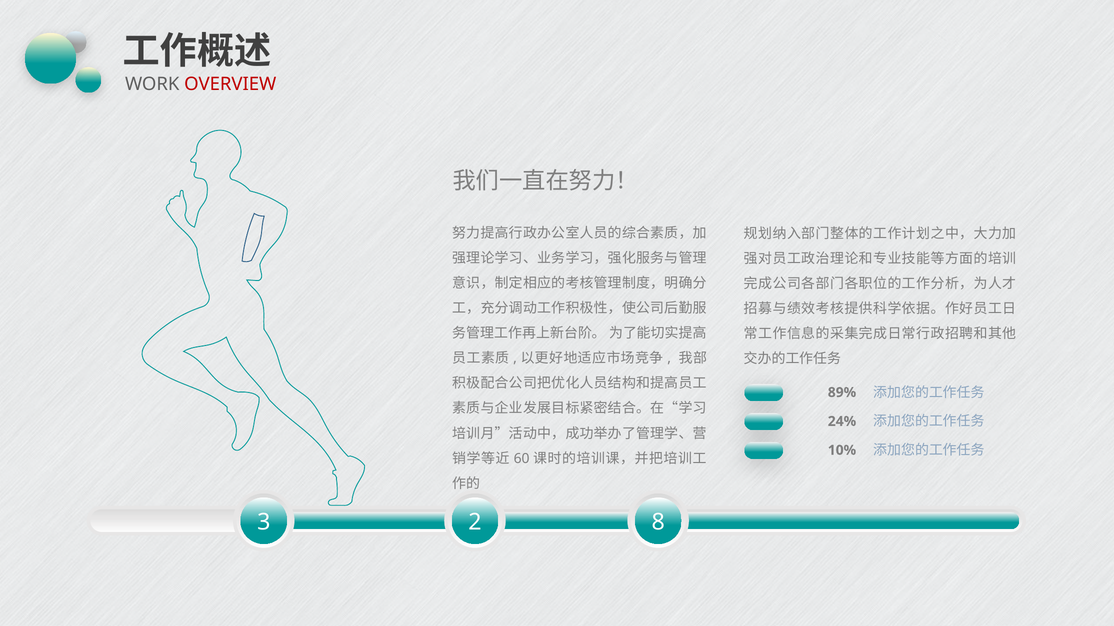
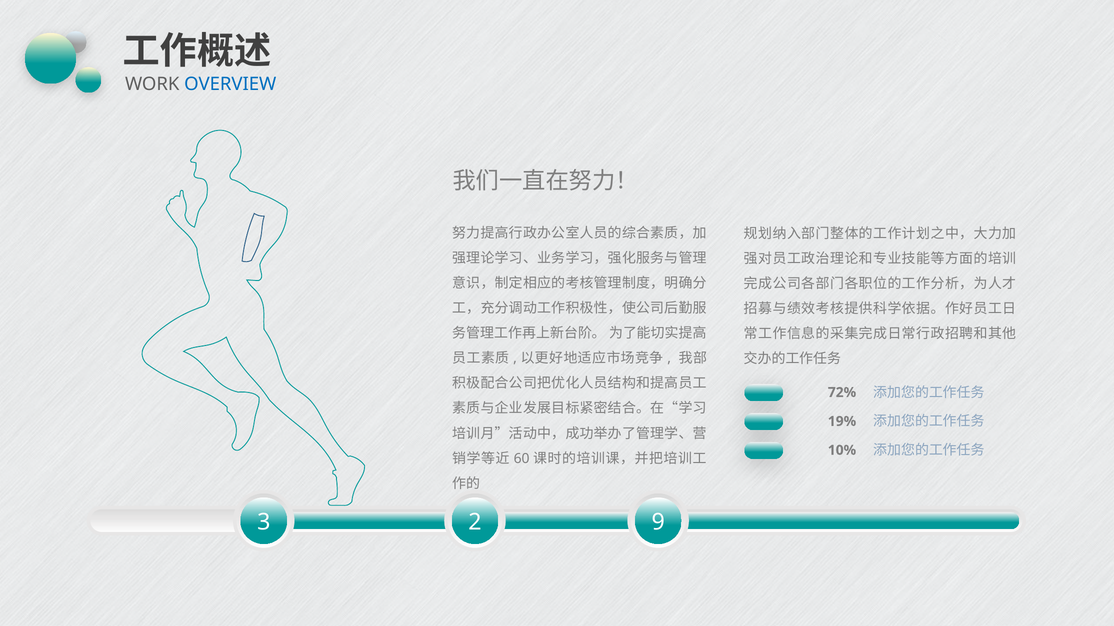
OVERVIEW colour: red -> blue (230, 84)
89%: 89% -> 72% (842, 393)
24%: 24% -> 19% (842, 422)
8: 8 -> 9 (658, 523)
